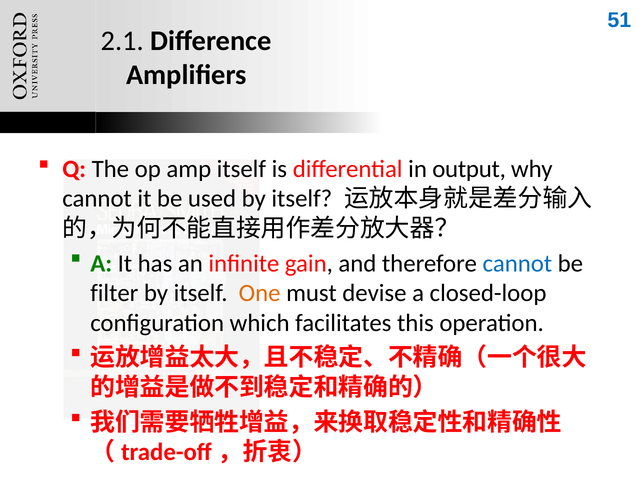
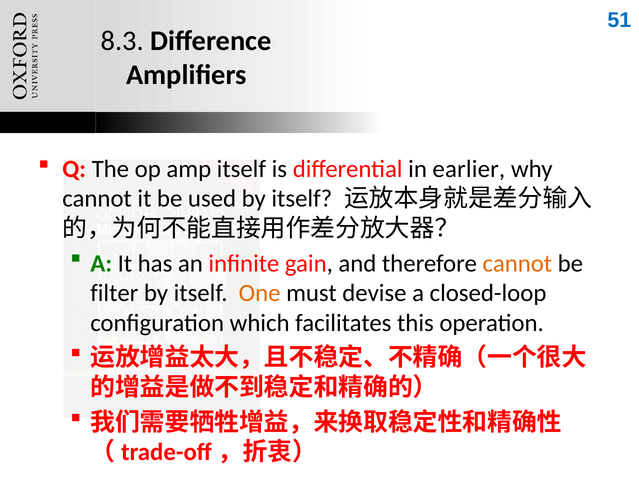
2.1: 2.1 -> 8.3 (122, 41)
output: output -> earlier (469, 169)
cannot colour: blue -> orange (517, 263)
